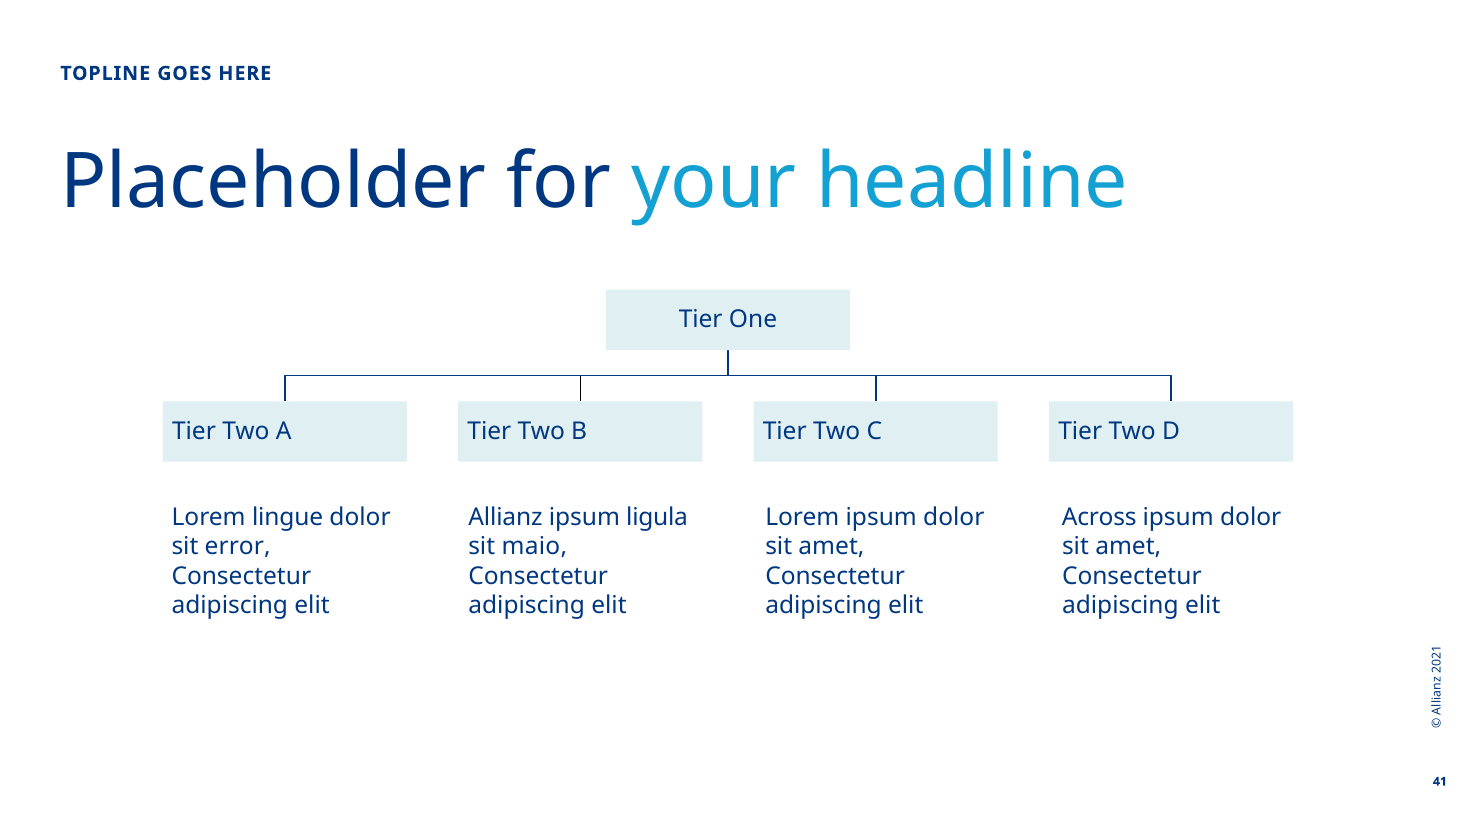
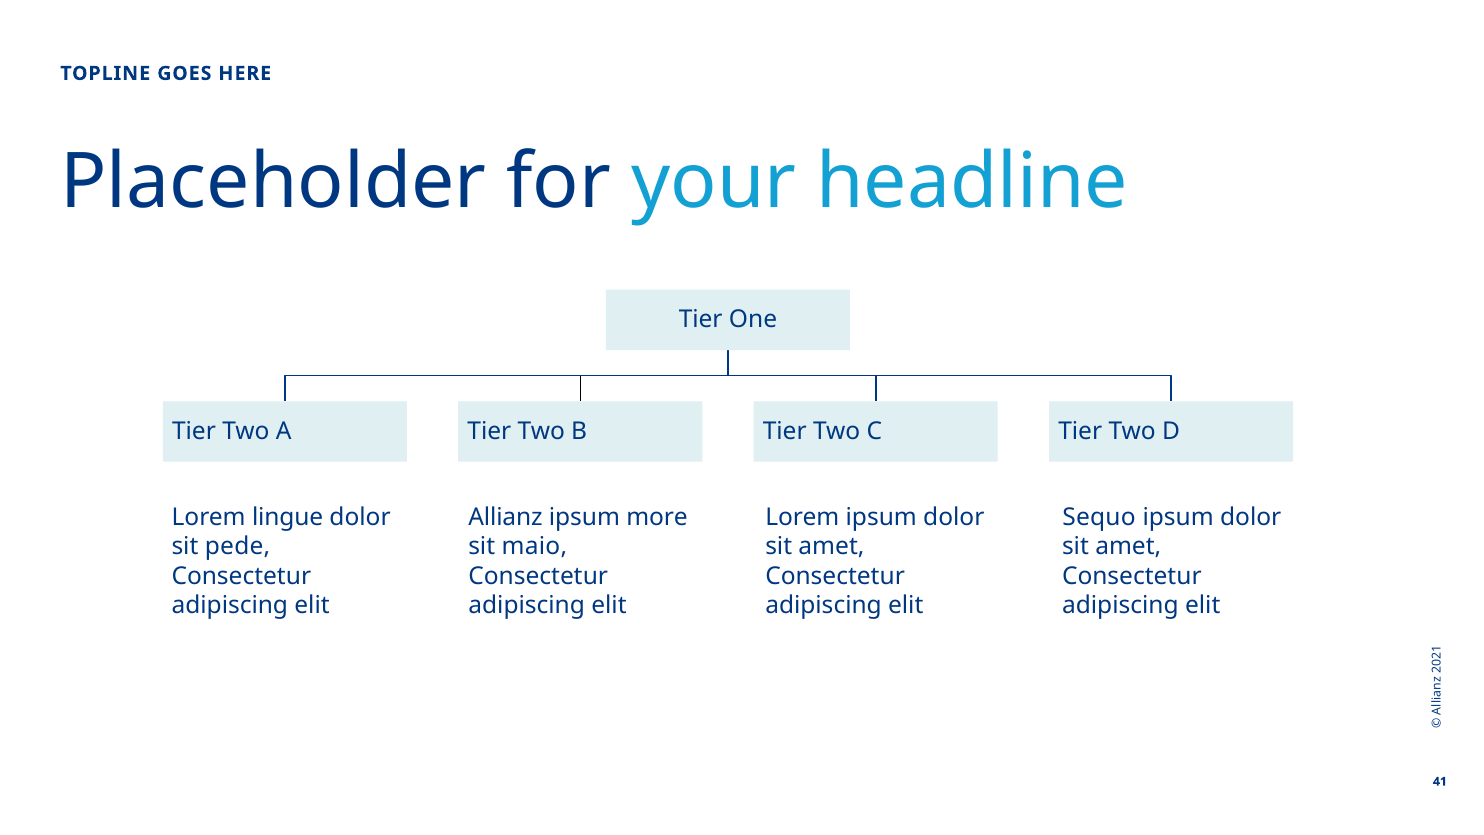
ligula: ligula -> more (657, 517)
Across: Across -> Sequo (1099, 517)
error: error -> pede (238, 547)
